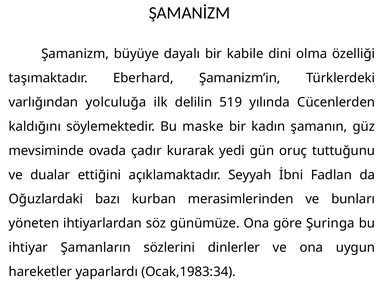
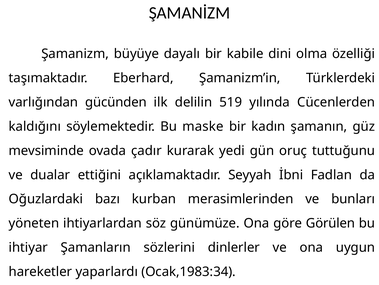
yolculuğa: yolculuğa -> gücünden (116, 102)
Şuringa: Şuringa -> Görülen (330, 223)
